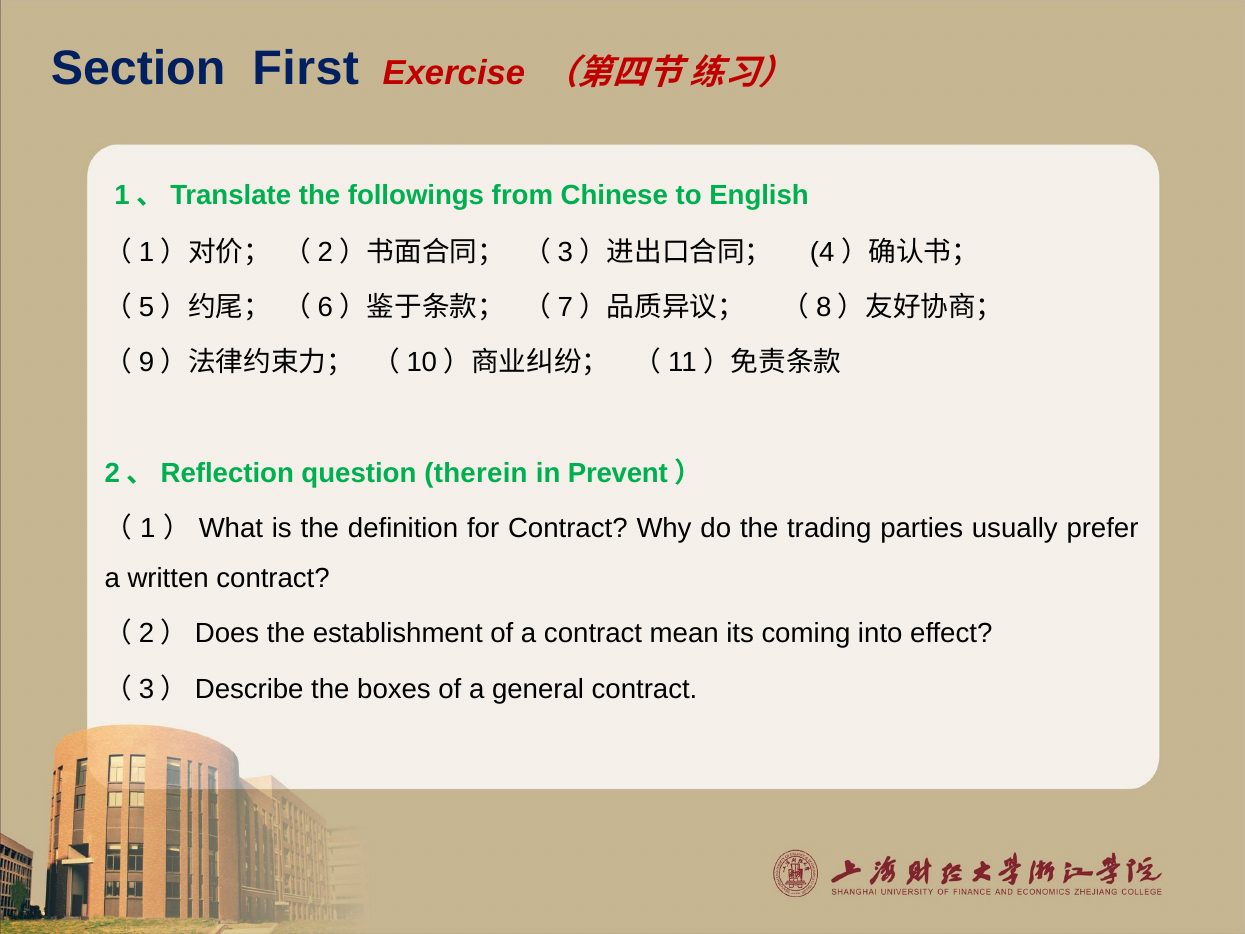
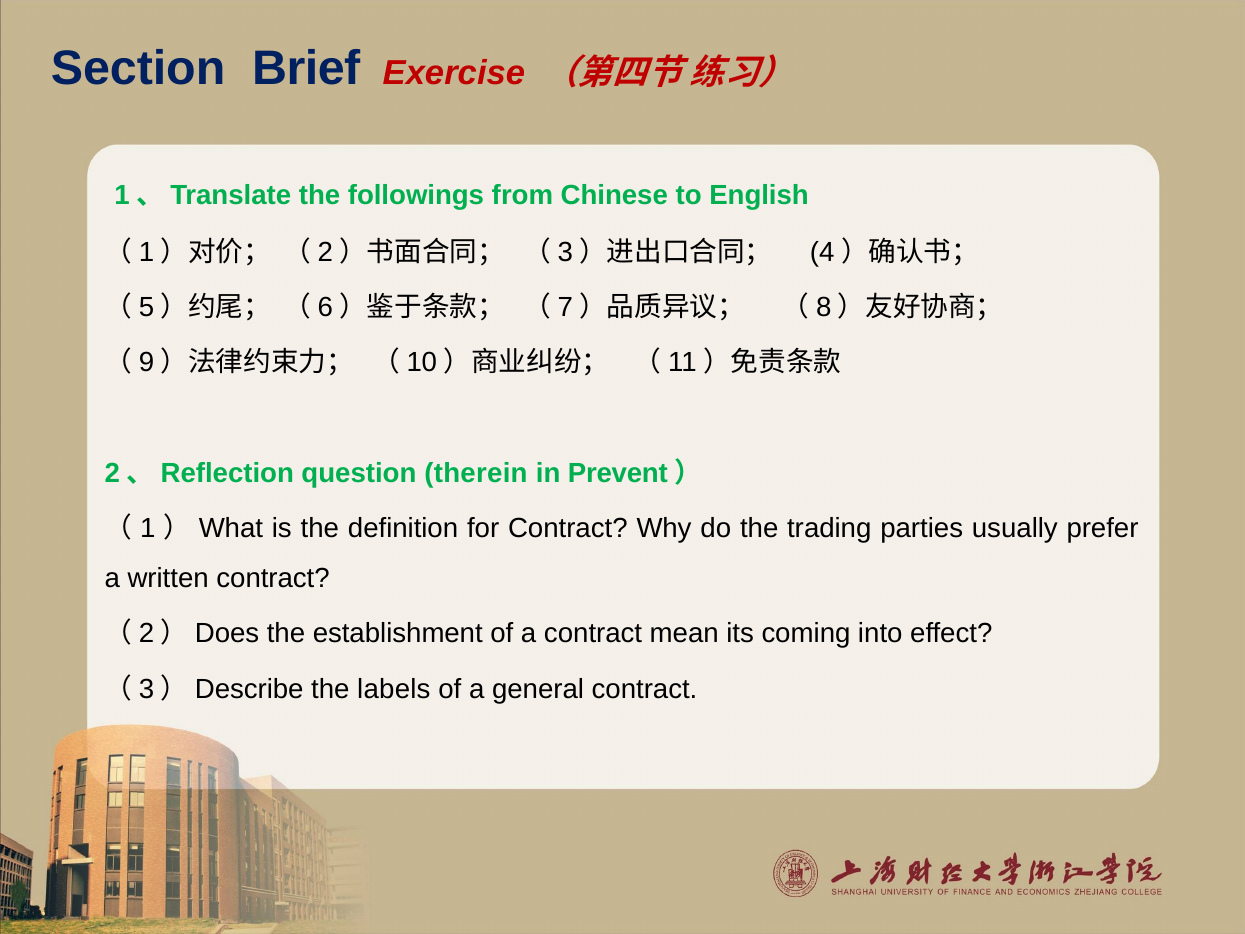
First: First -> Brief (306, 68)
boxes: boxes -> labels (394, 689)
